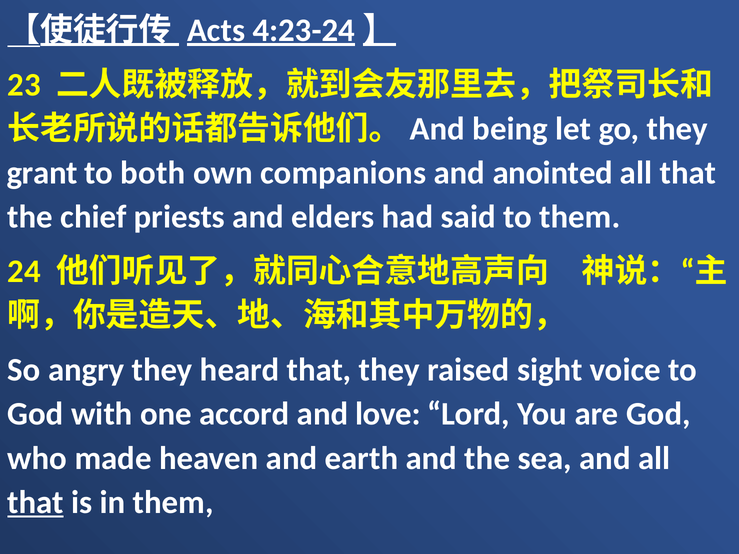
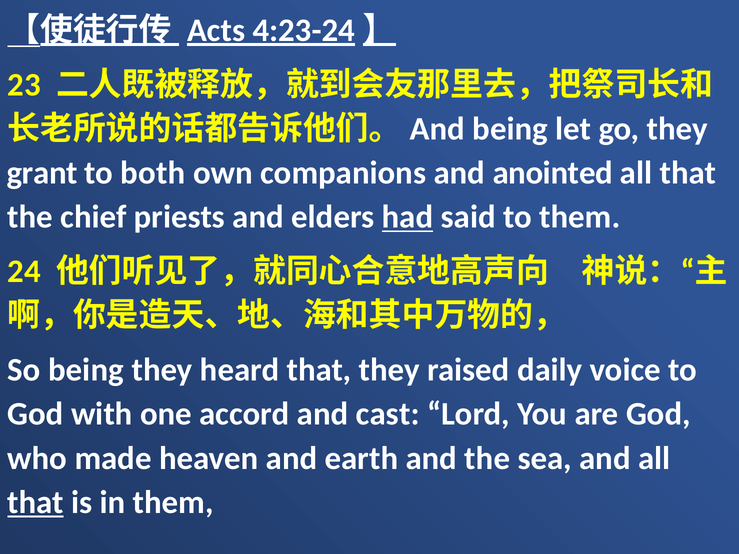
had underline: none -> present (408, 217)
So angry: angry -> being (86, 370)
sight: sight -> daily (550, 370)
love: love -> cast (388, 414)
